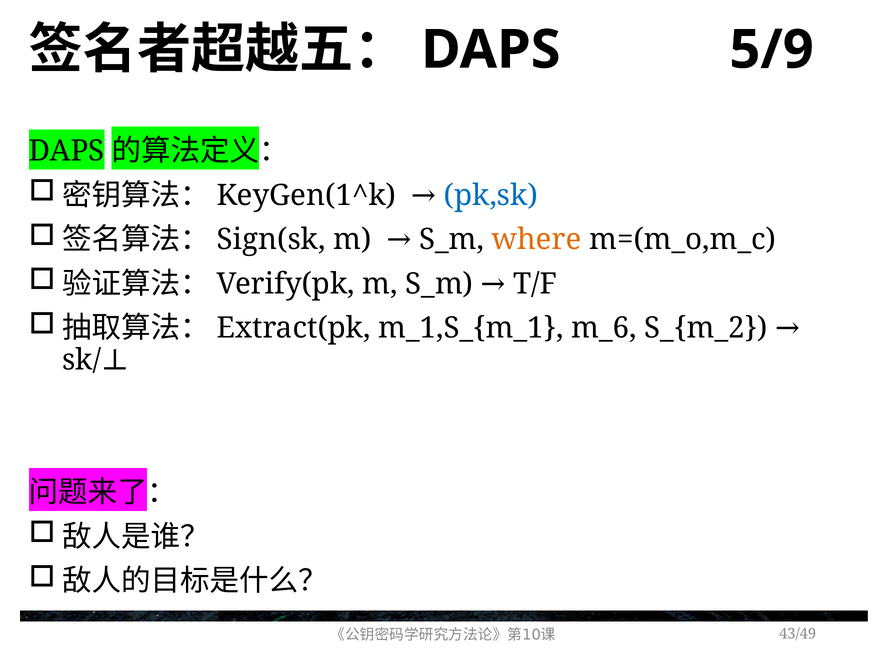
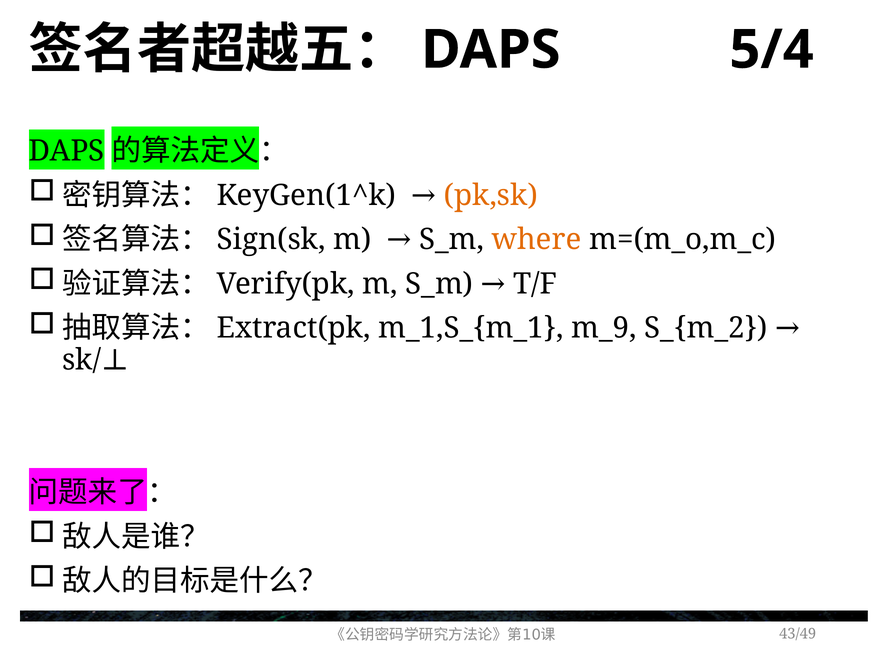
5/9: 5/9 -> 5/4 (772, 50)
pk,sk colour: blue -> orange (491, 195)
m_6: m_6 -> m_9 (604, 328)
